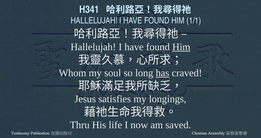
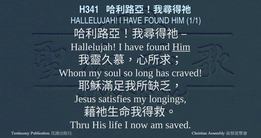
has underline: present -> none (162, 73)
